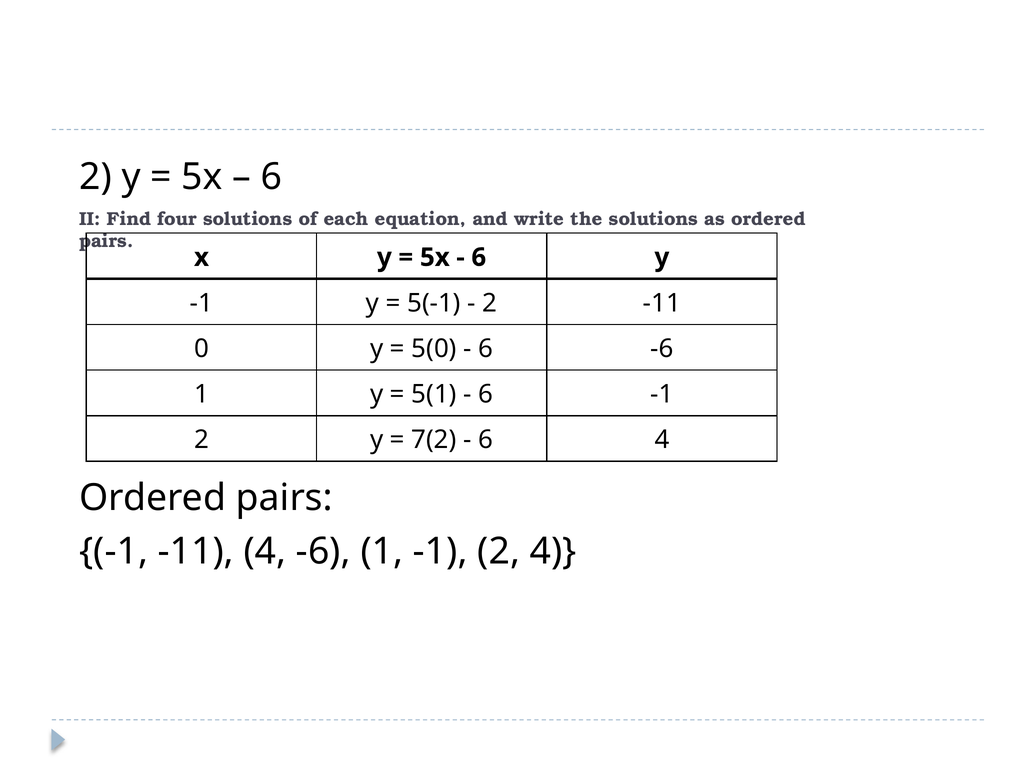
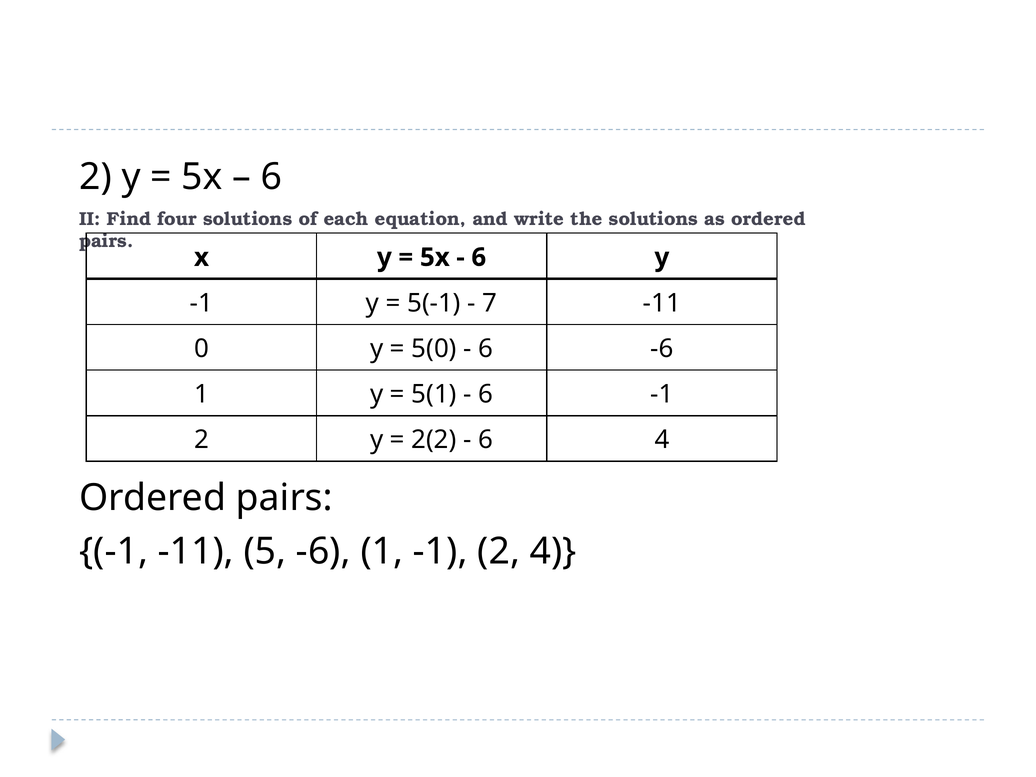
2: 2 -> 7 (490, 303)
7(2: 7(2 -> 2(2 (434, 440)
-11 4: 4 -> 5 (265, 552)
